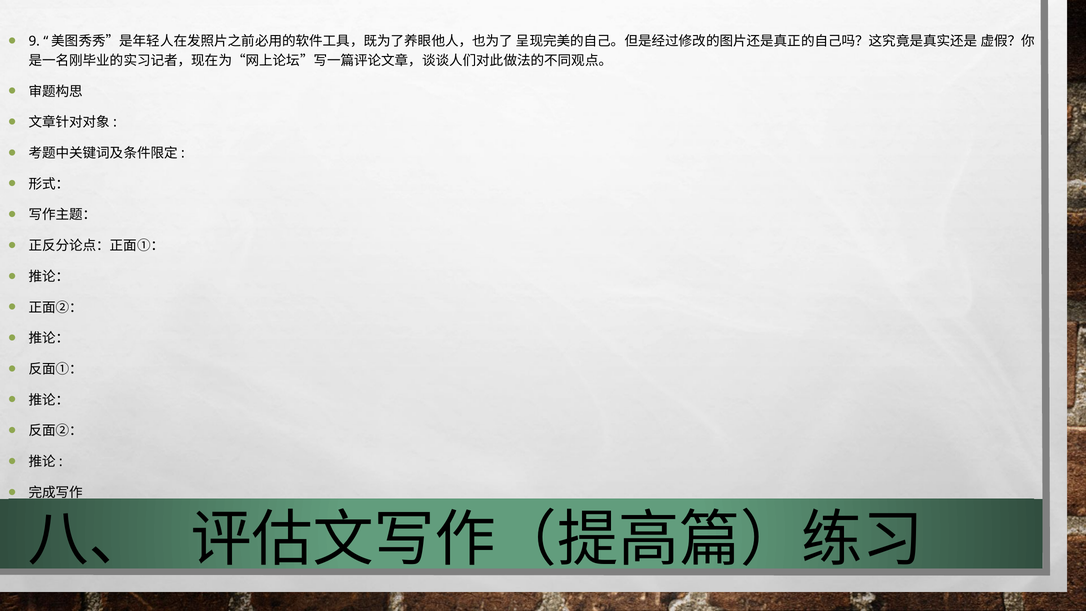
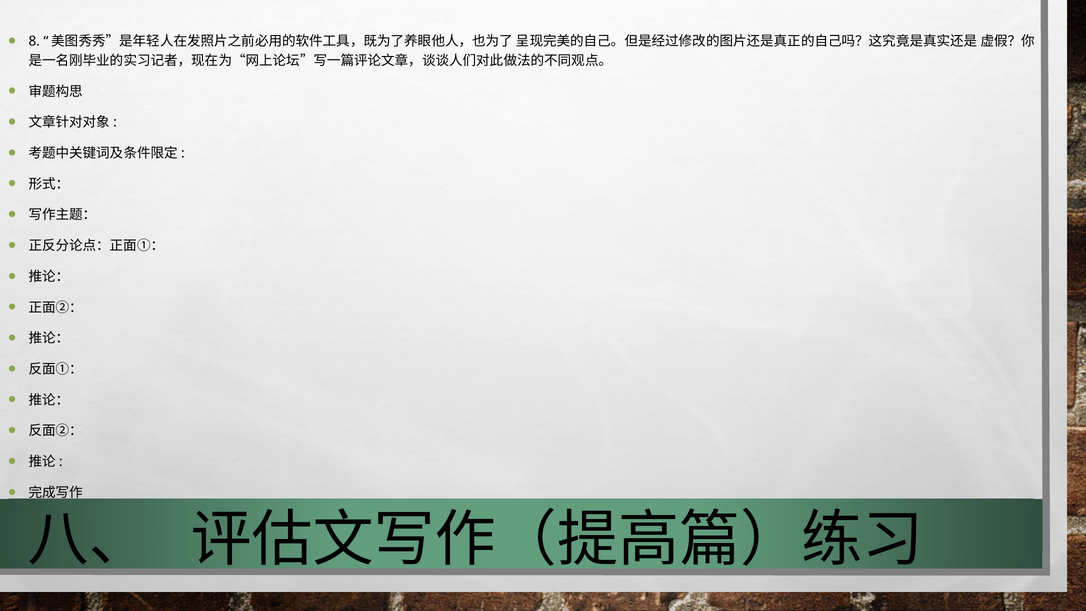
9: 9 -> 8 (34, 41)
